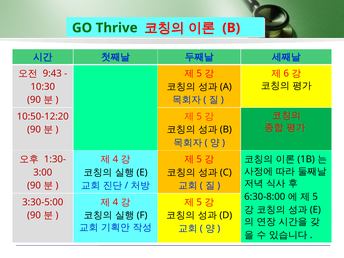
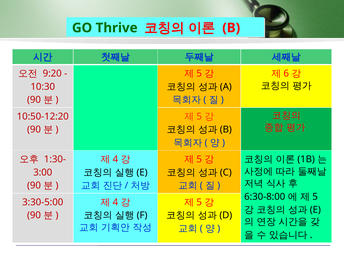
9:43: 9:43 -> 9:20 (52, 74)
